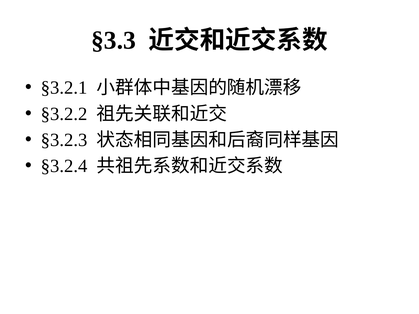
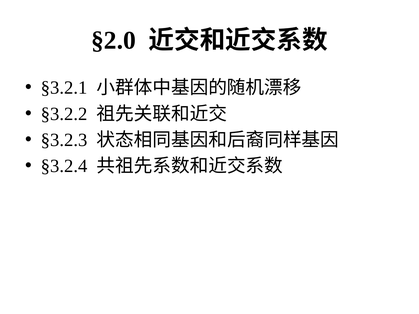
§3.3: §3.3 -> §2.0 (113, 41)
